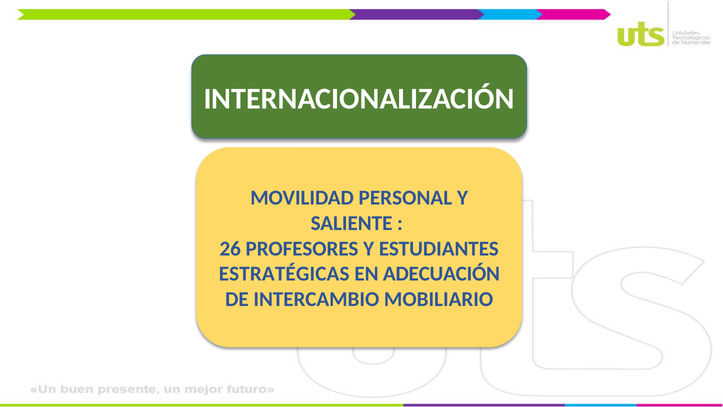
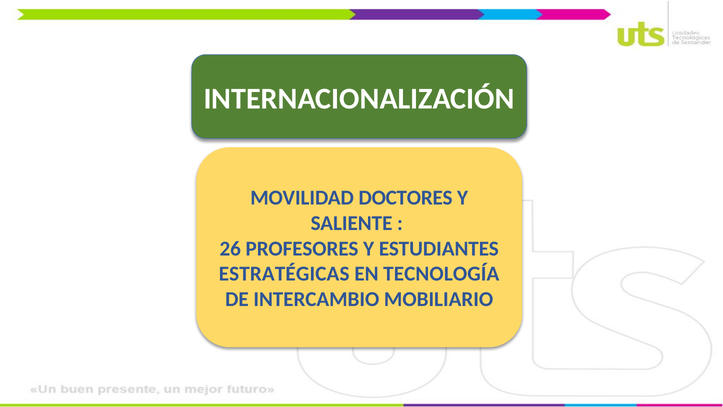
PERSONAL: PERSONAL -> DOCTORES (406, 198)
ADECUACIÓN: ADECUACIÓN -> TECNOLOGÍA (441, 274)
